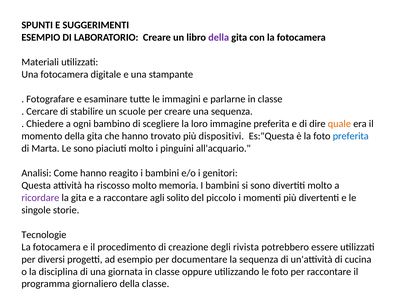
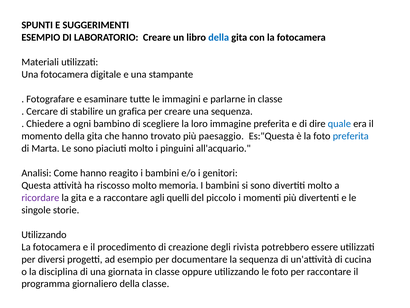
della colour: purple -> blue (219, 37)
scuole: scuole -> grafica (132, 111)
quale colour: orange -> blue (339, 124)
dispositivi: dispositivi -> paesaggio (221, 136)
solito: solito -> quelli (178, 197)
Tecnologie: Tecnologie -> Utilizzando (44, 234)
